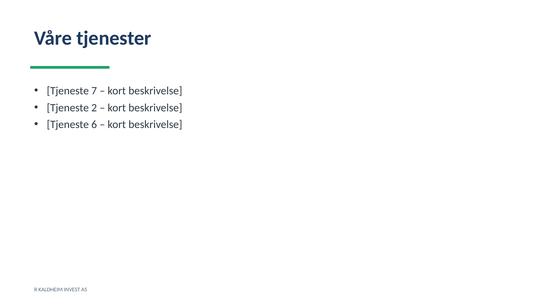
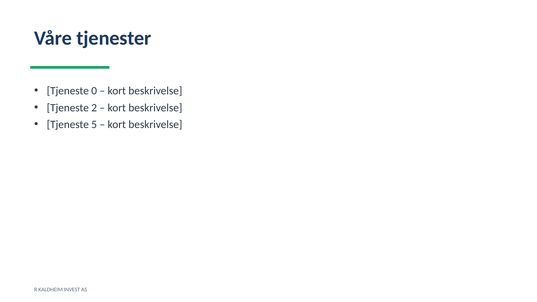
7: 7 -> 0 (94, 91)
6: 6 -> 5 (94, 125)
